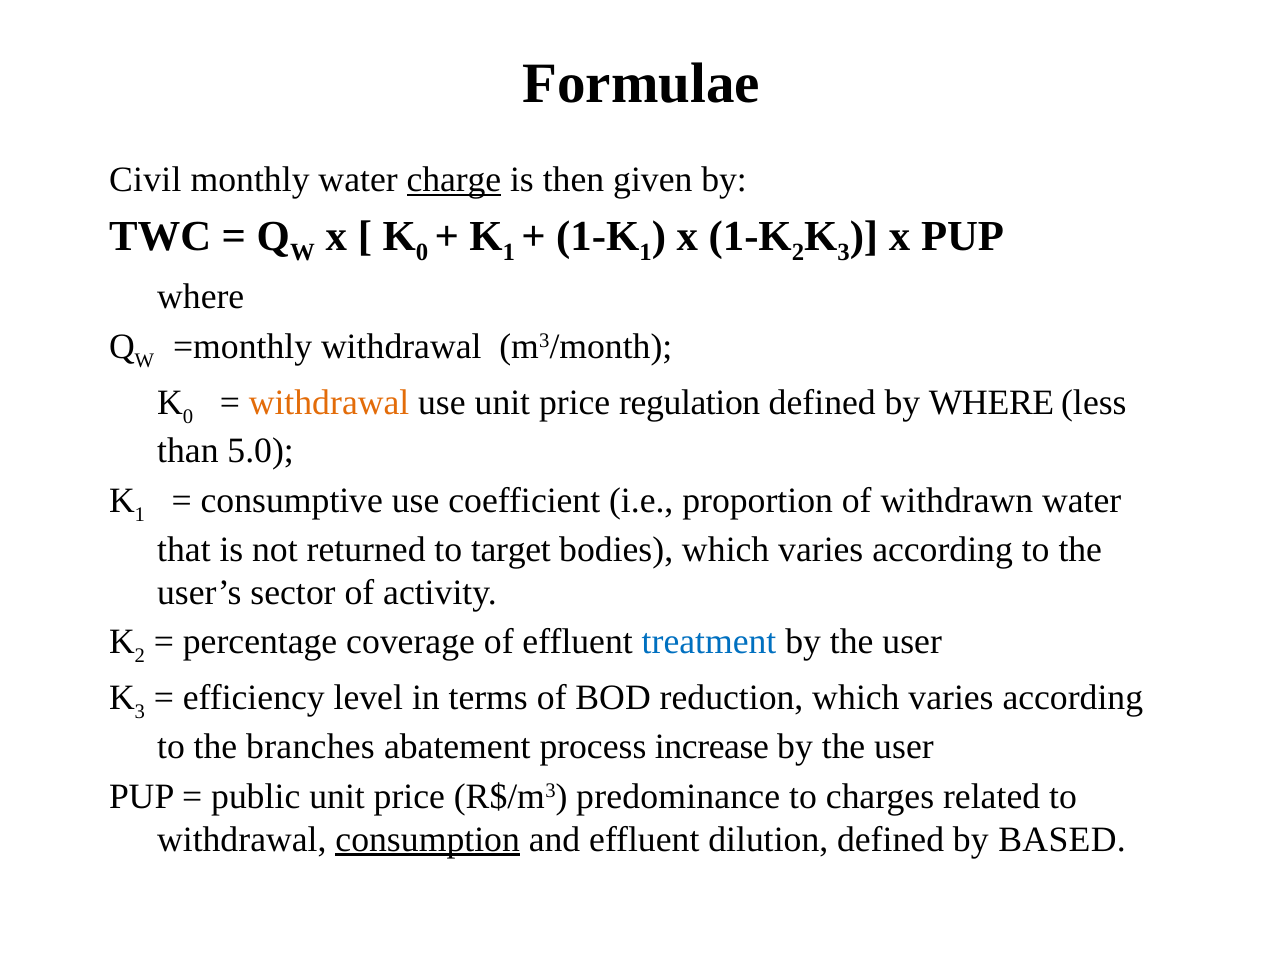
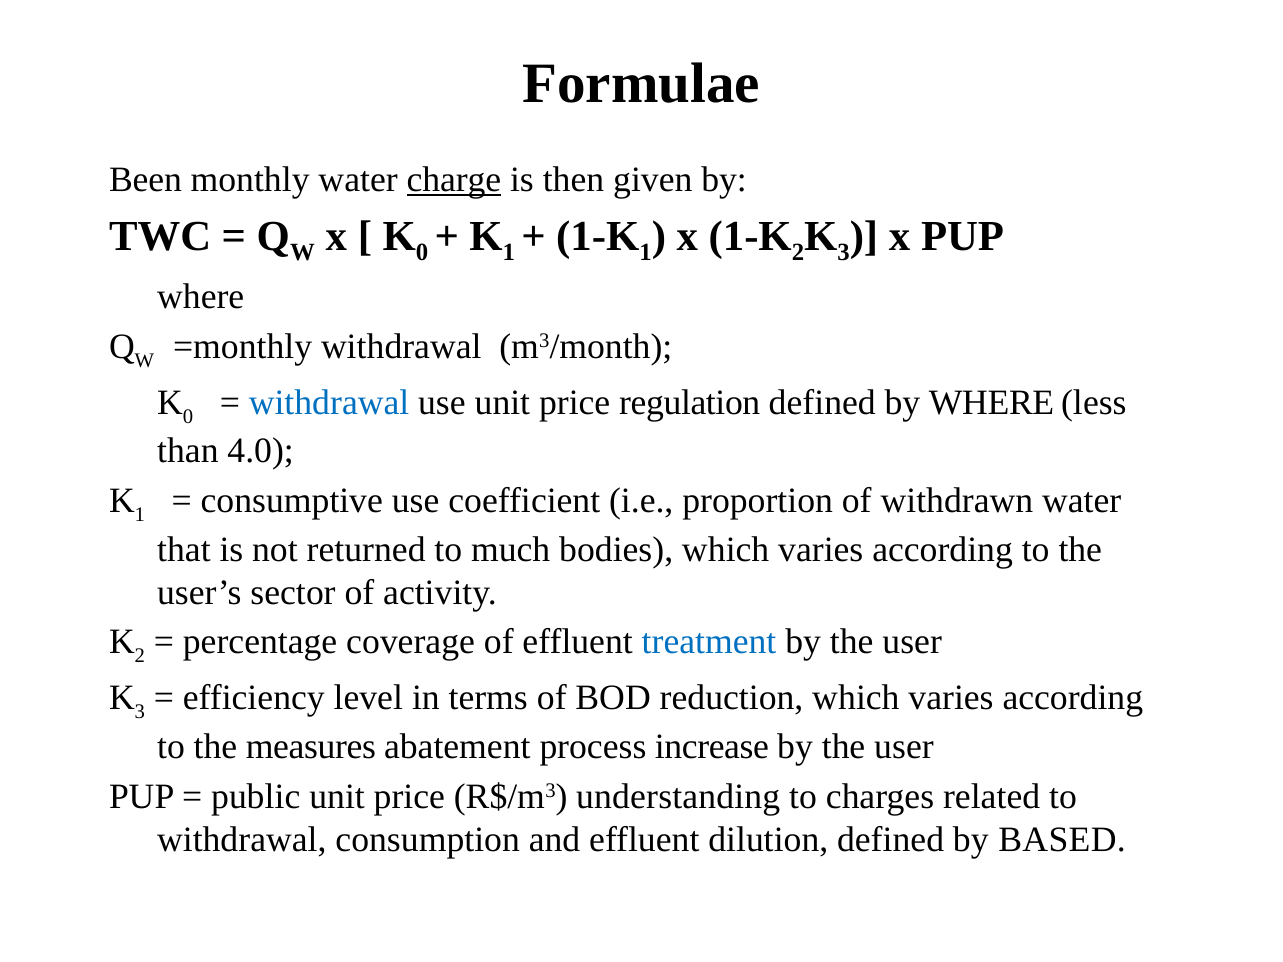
Civil: Civil -> Been (145, 180)
withdrawal colour: orange -> blue (329, 402)
5.0: 5.0 -> 4.0 (261, 451)
target: target -> much (511, 550)
branches: branches -> measures (311, 747)
predominance: predominance -> understanding (678, 797)
consumption underline: present -> none (428, 839)
